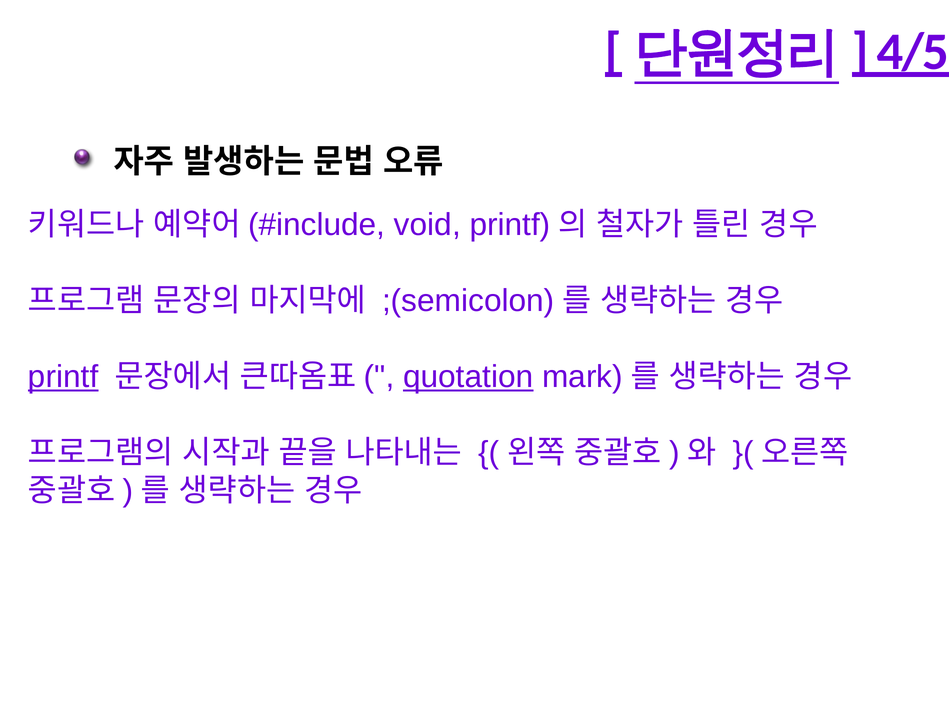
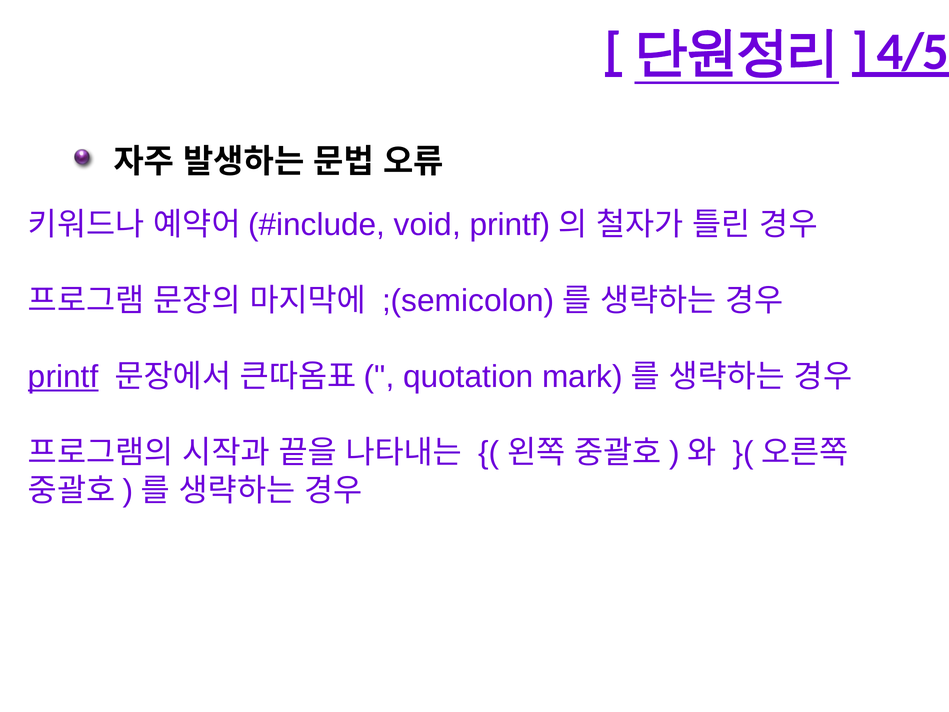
quotation underline: present -> none (468, 377)
